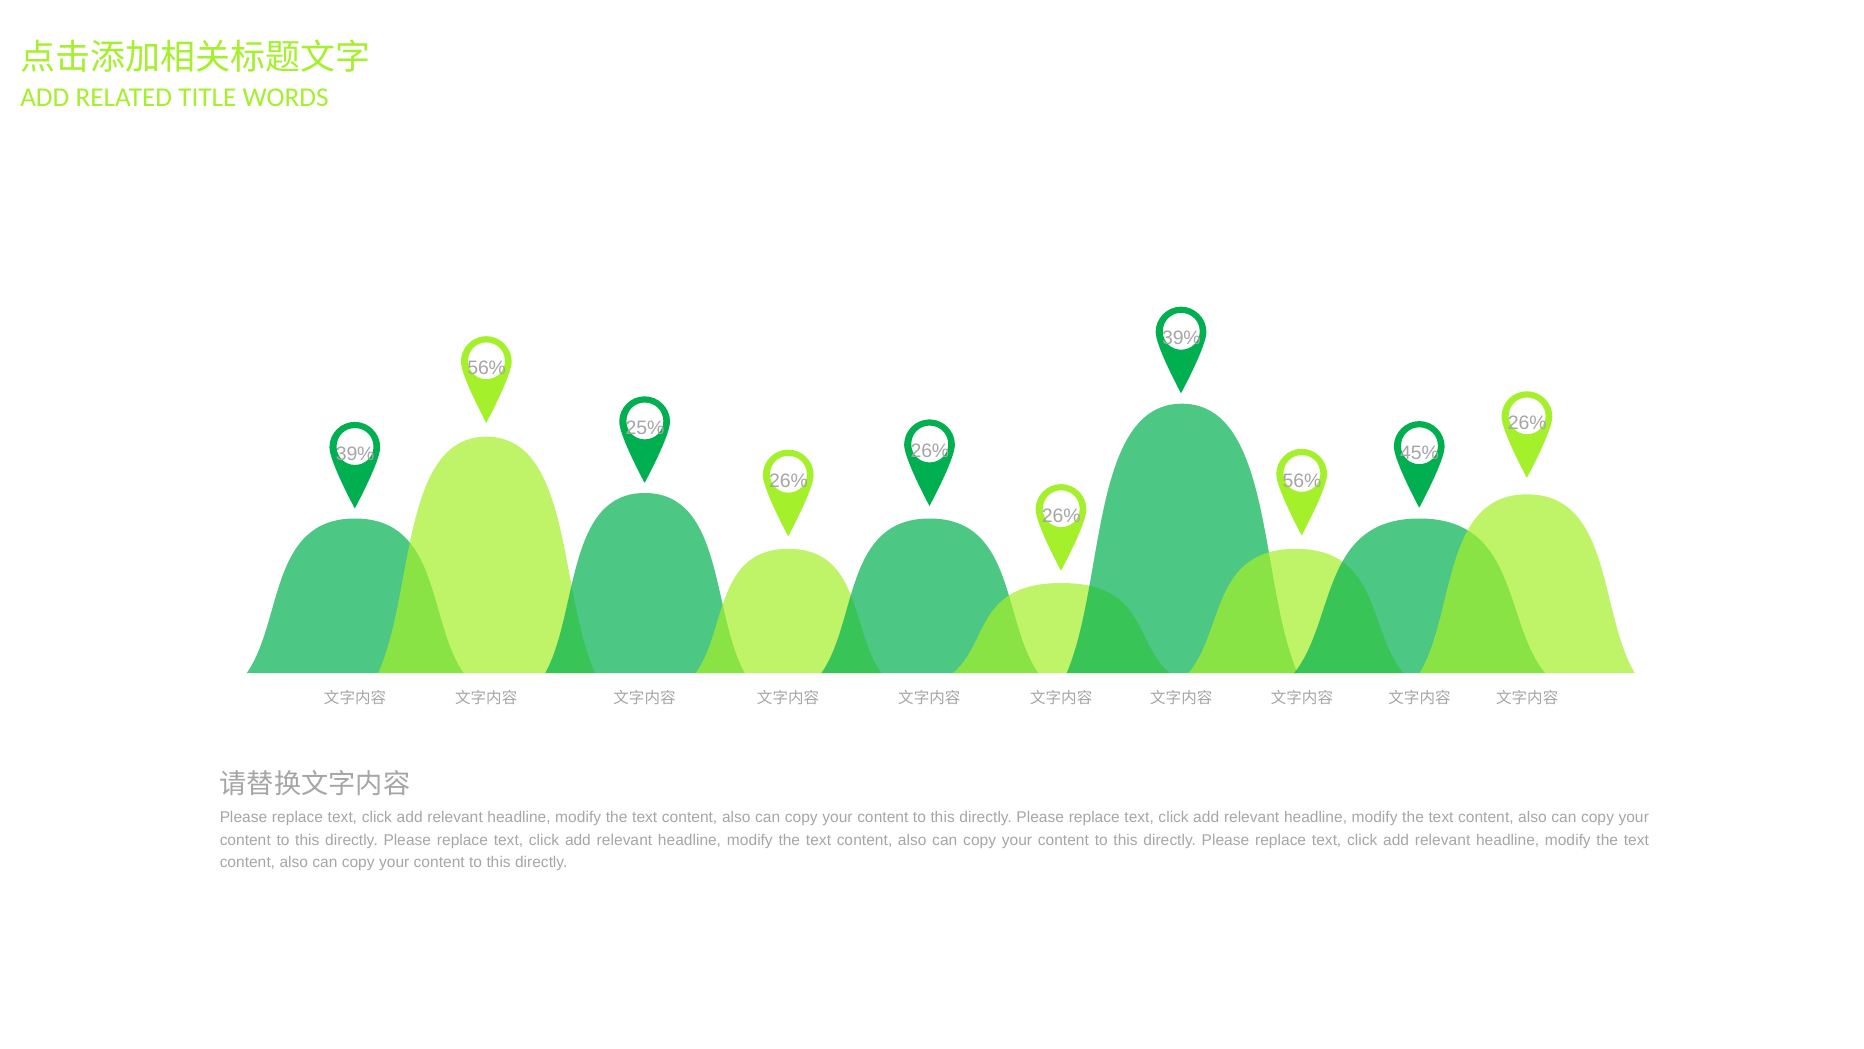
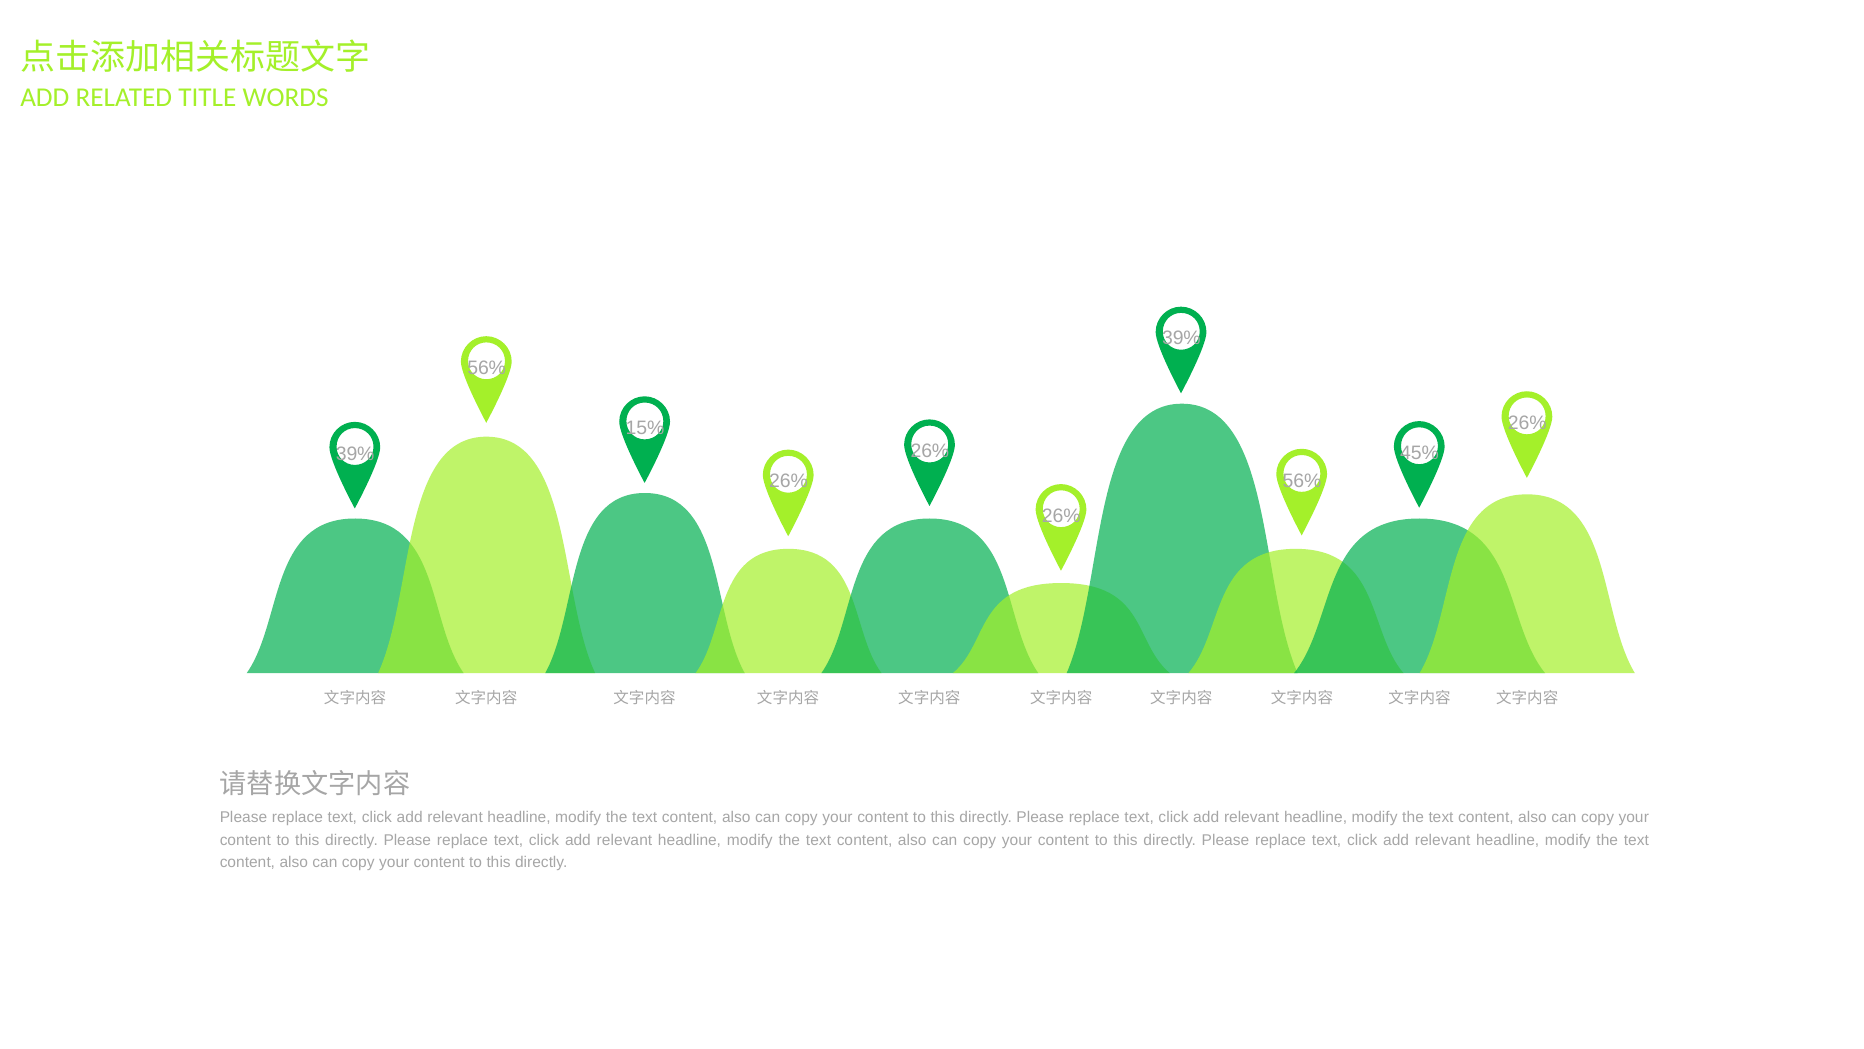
25%: 25% -> 15% (645, 428)
